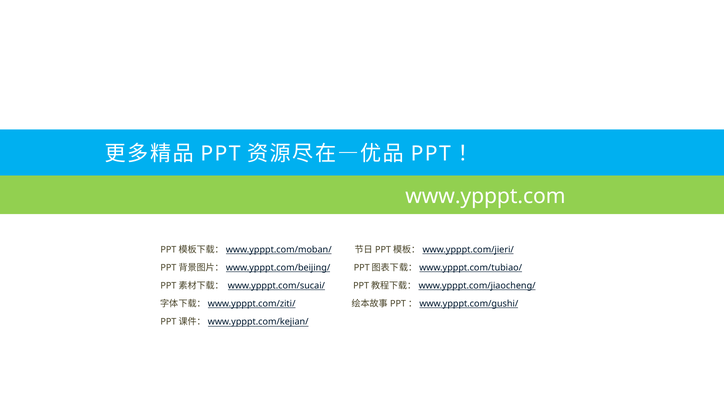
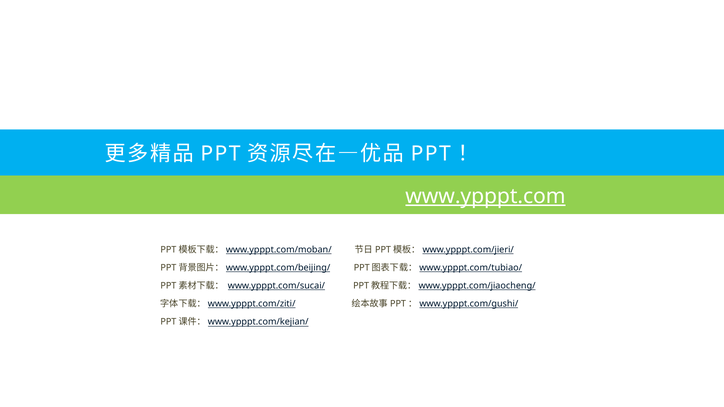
www.ypppt.com underline: none -> present (485, 196)
